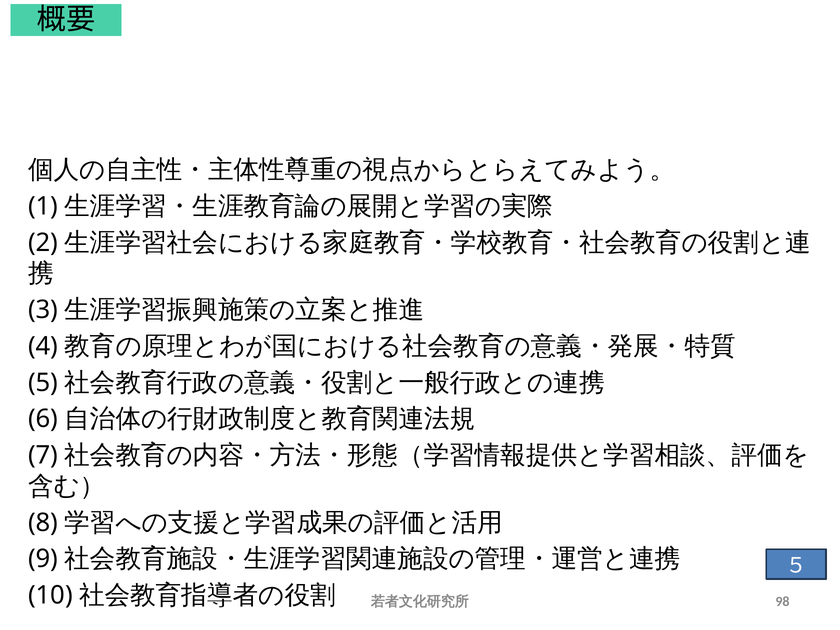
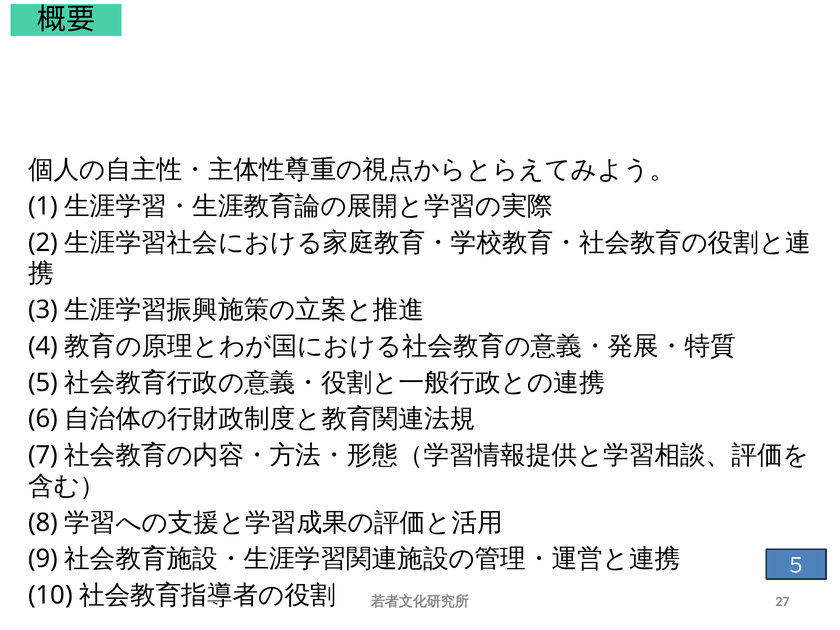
98: 98 -> 27 (783, 602)
